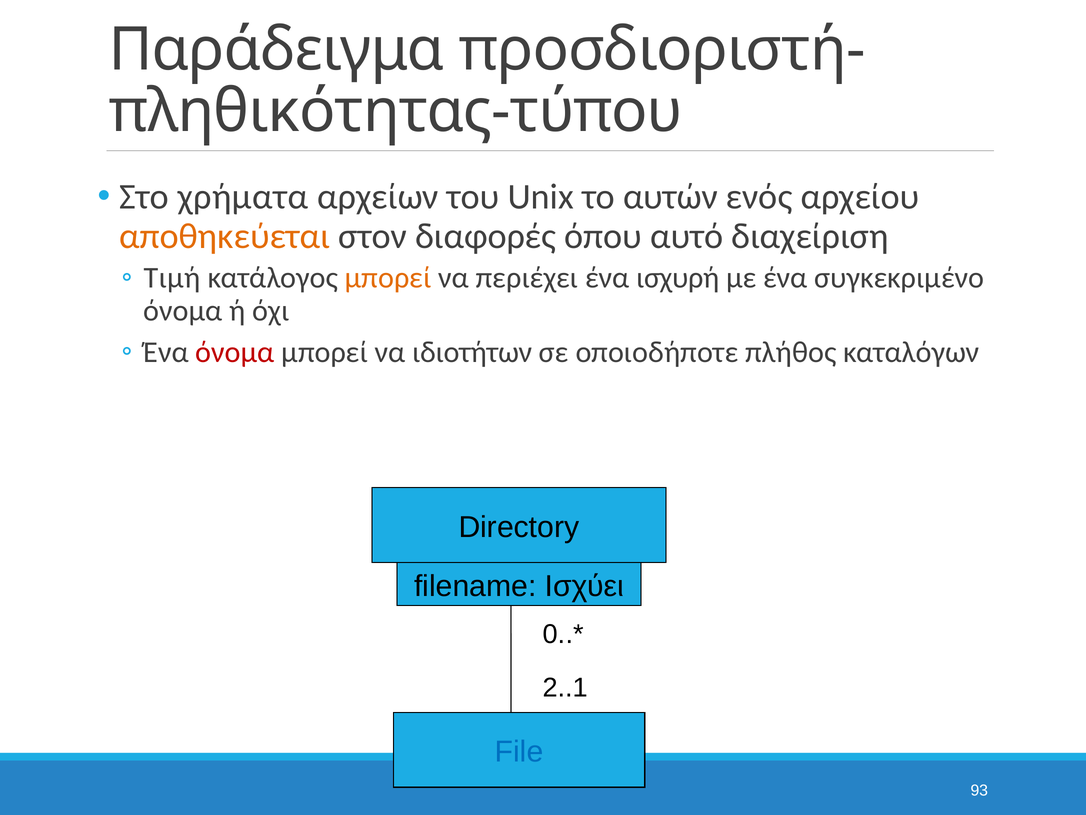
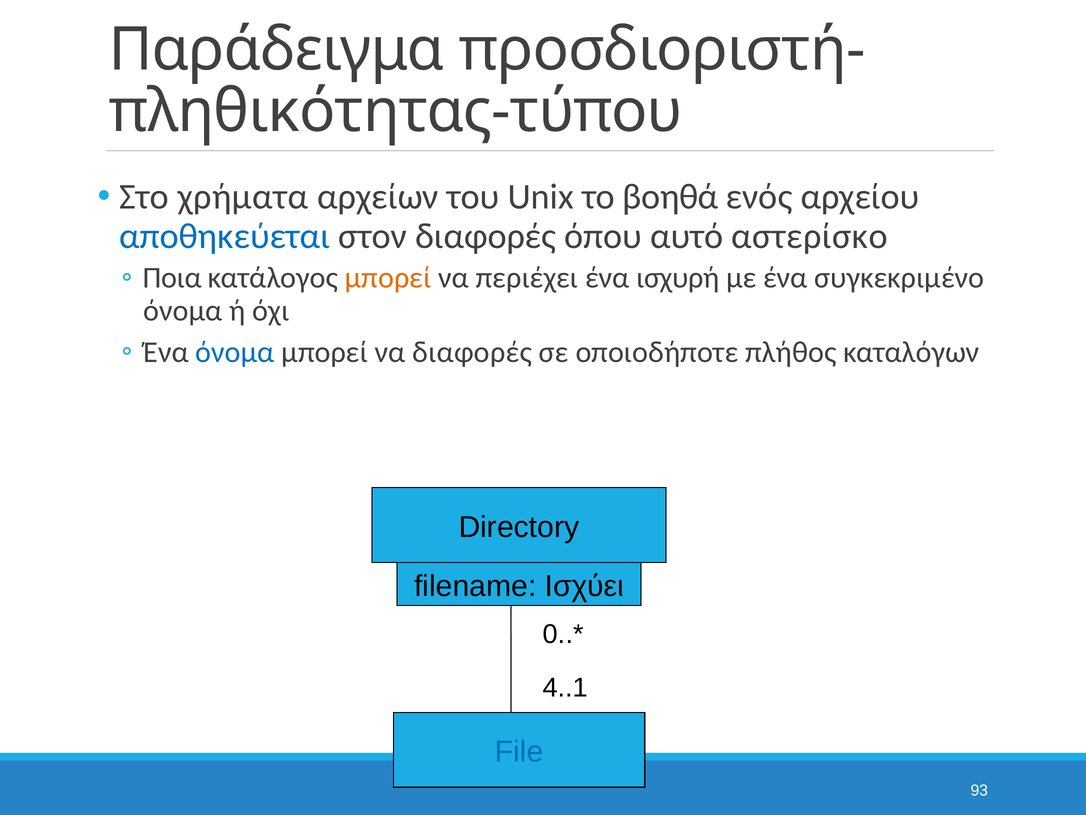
αυτών: αυτών -> βοηθά (670, 197)
αποθηκεύεται colour: orange -> blue (225, 236)
διαχείριση: διαχείριση -> αστερίσκο (810, 236)
Τιμή: Τιμή -> Ποια (172, 278)
όνομα colour: red -> blue (235, 352)
να ιδιοτήτων: ιδιοτήτων -> διαφορές (472, 352)
2..1: 2..1 -> 4..1 (565, 687)
